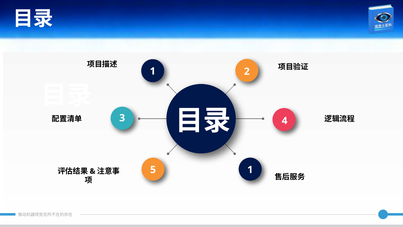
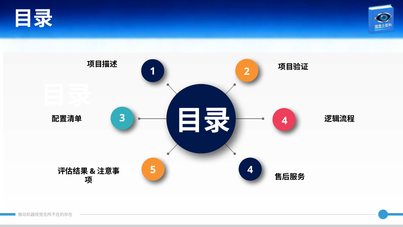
5 1: 1 -> 4 (250, 170)
